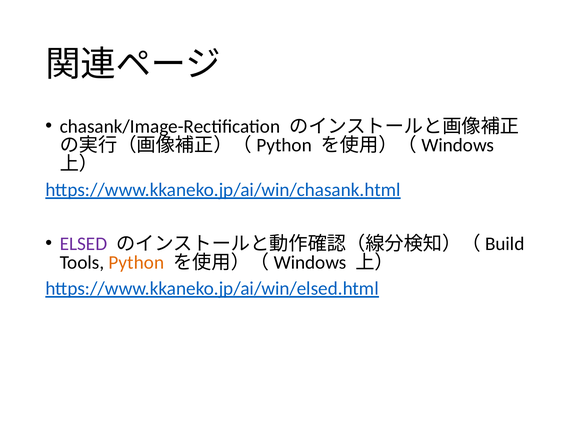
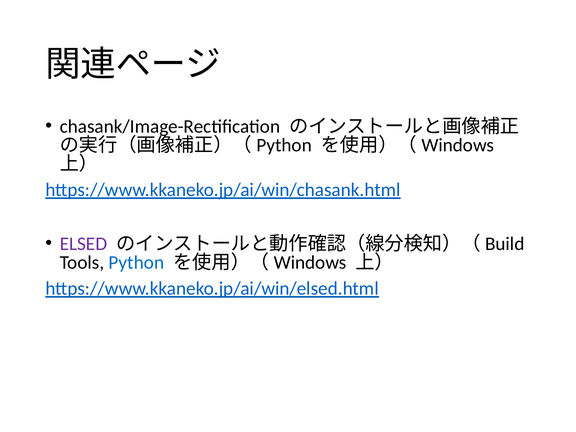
Python colour: orange -> blue (136, 262)
